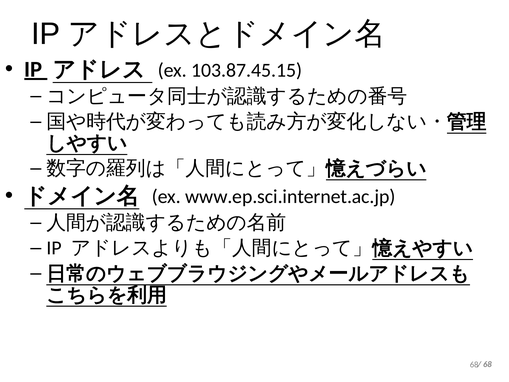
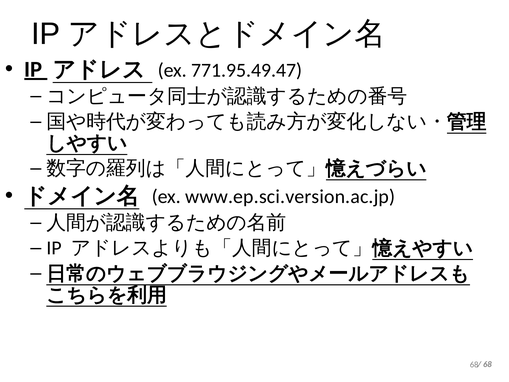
103.87.45.15: 103.87.45.15 -> 771.95.49.47 (247, 70)
www.ep.sci.internet.ac.jp: www.ep.sci.internet.ac.jp -> www.ep.sci.version.ac.jp (290, 197)
